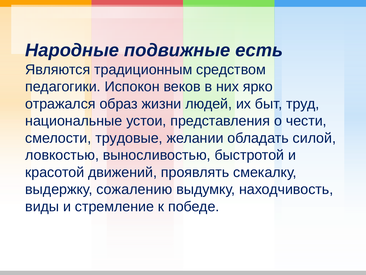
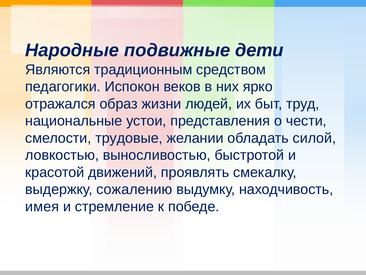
есть: есть -> дети (259, 50)
виды: виды -> имея (42, 206)
